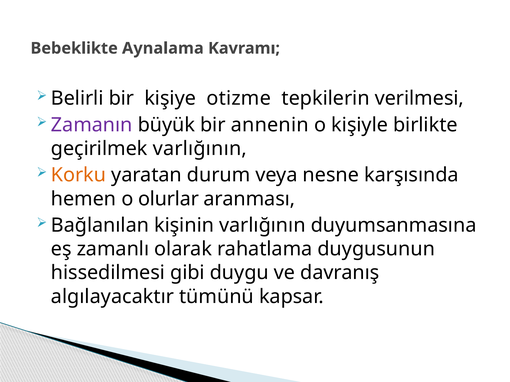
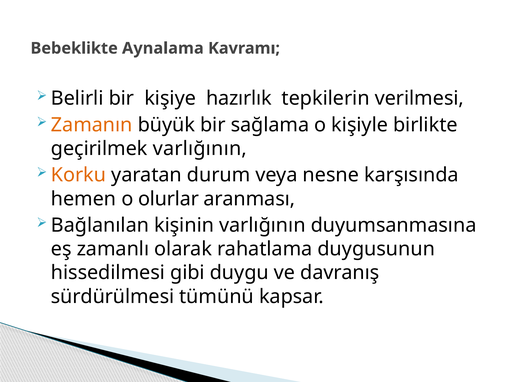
otizme: otizme -> hazırlık (239, 98)
Zamanın colour: purple -> orange (92, 125)
annenin: annenin -> sağlama (270, 125)
algılayacaktır: algılayacaktır -> sürdürülmesi (113, 297)
